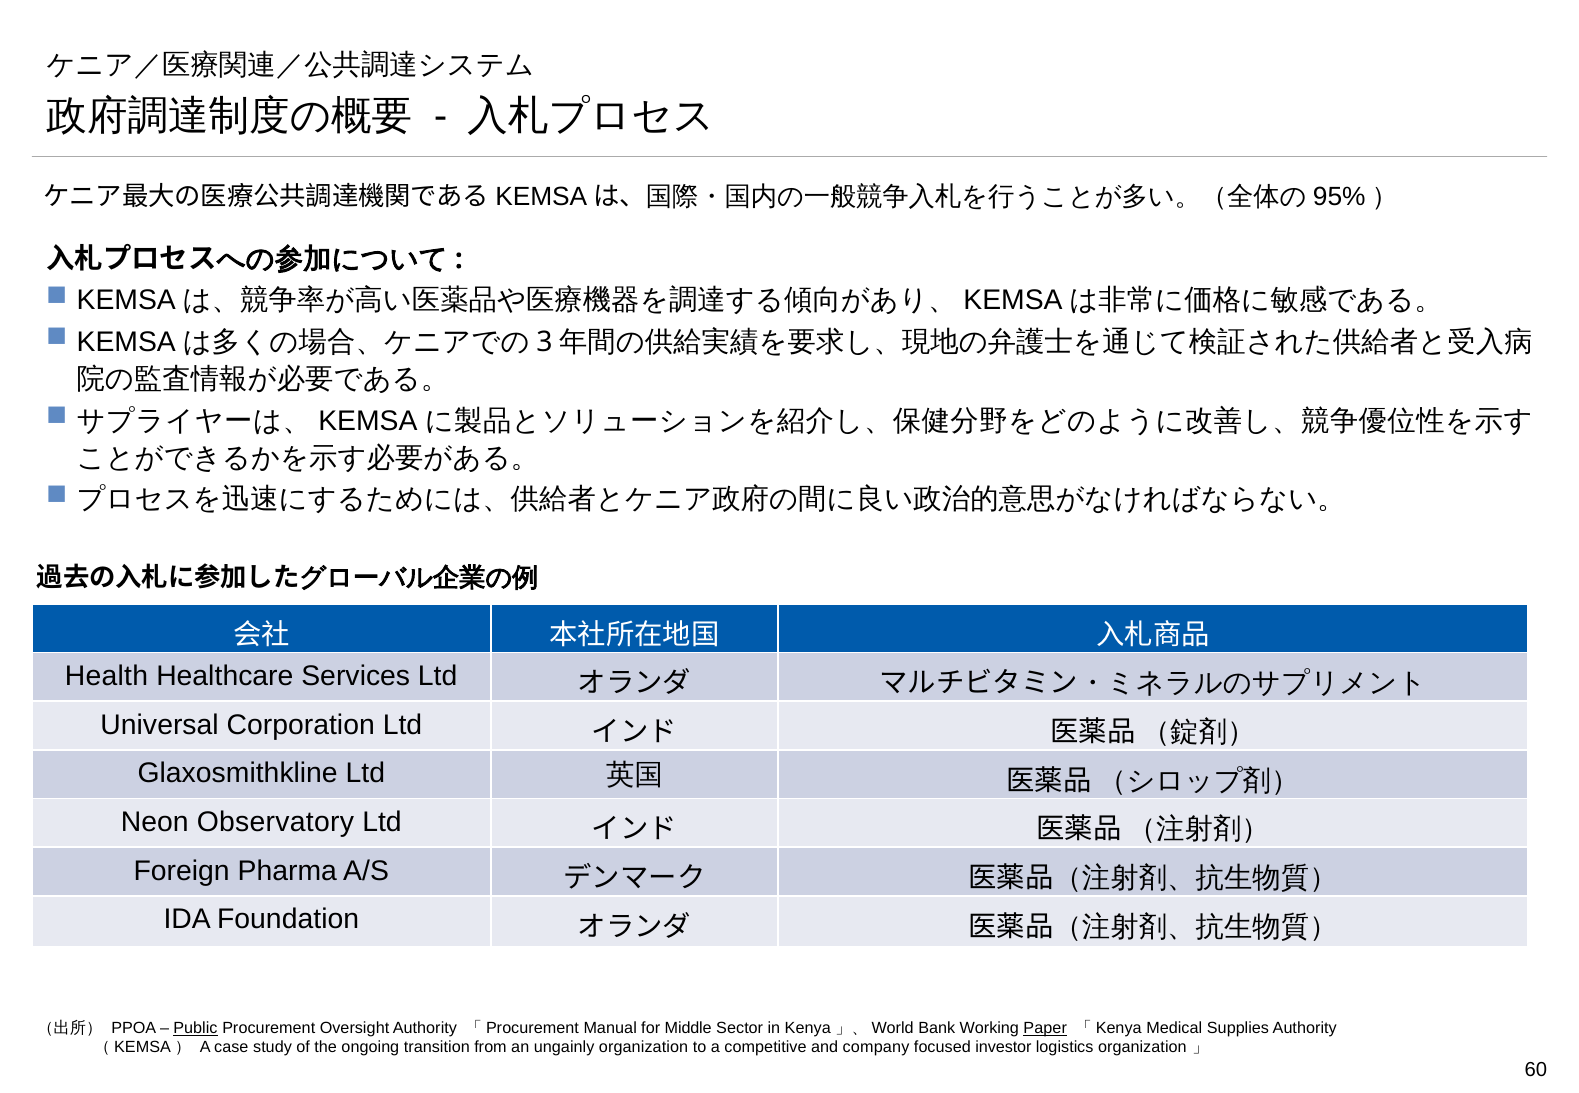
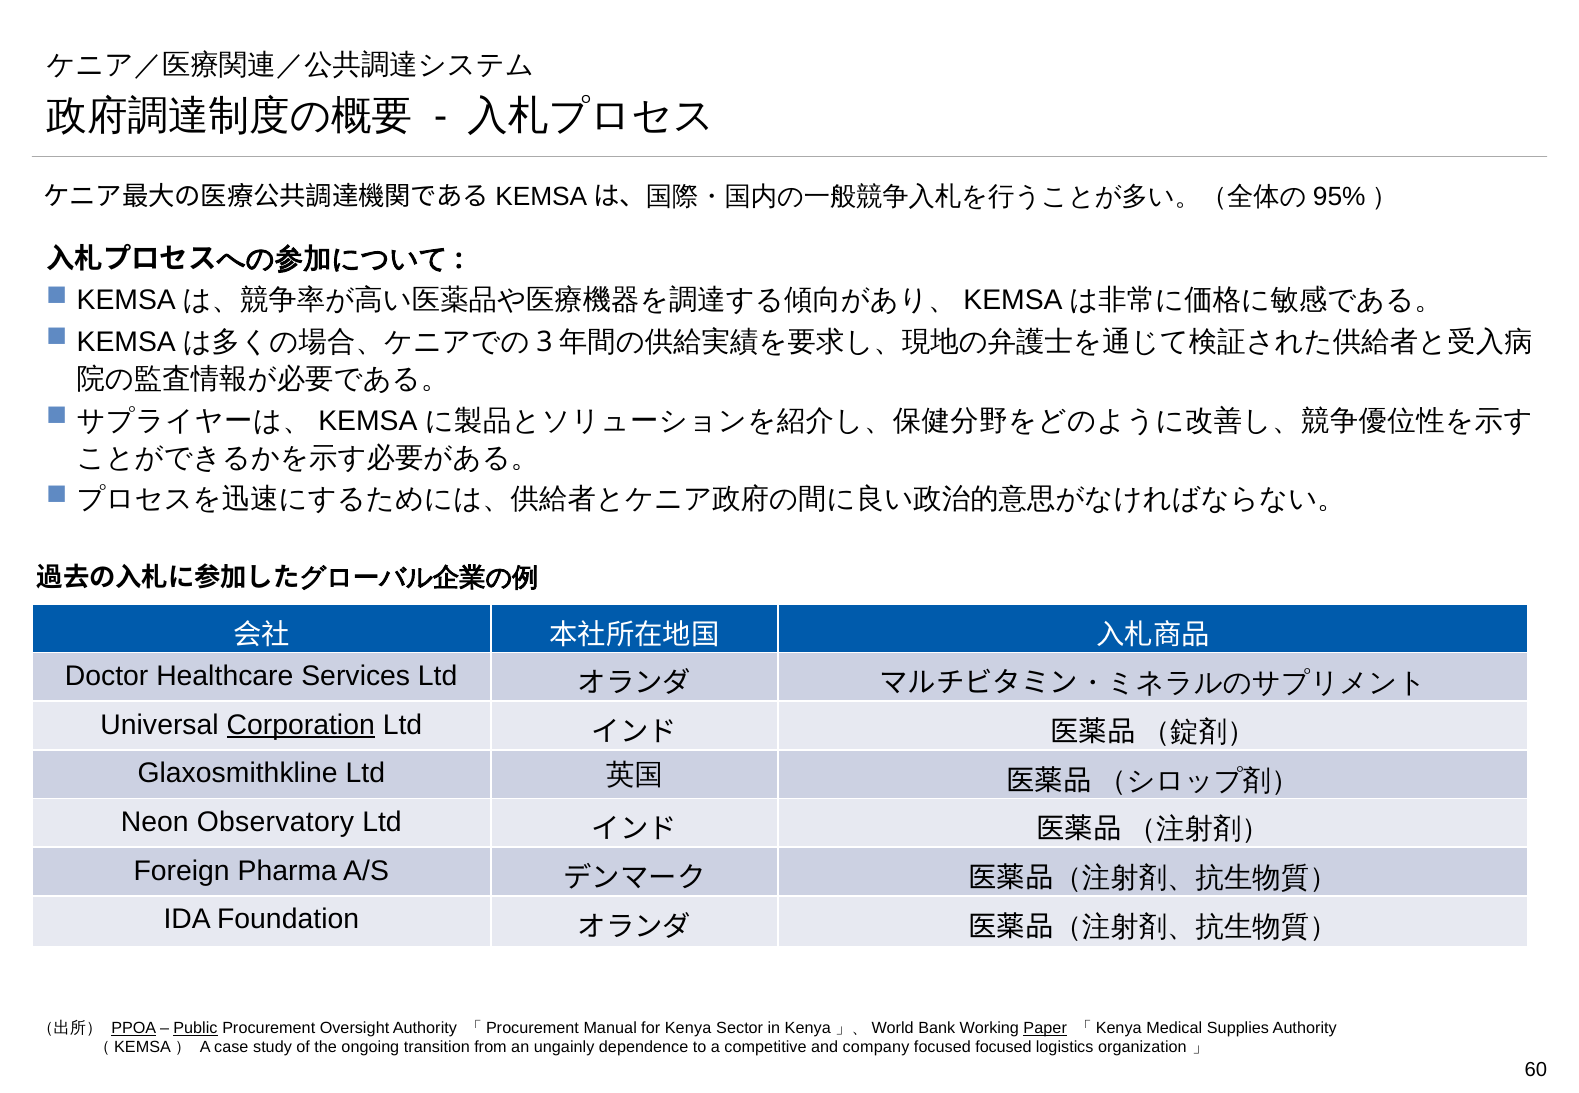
Health: Health -> Doctor (107, 676)
Corporation underline: none -> present (301, 725)
PPOA underline: none -> present (134, 1028)
for Middle: Middle -> Kenya (688, 1028)
ungainly organization: organization -> dependence (644, 1048)
focused investor: investor -> focused (1003, 1048)
